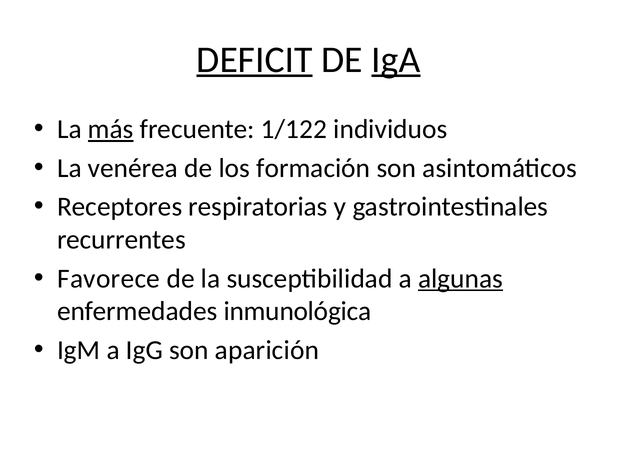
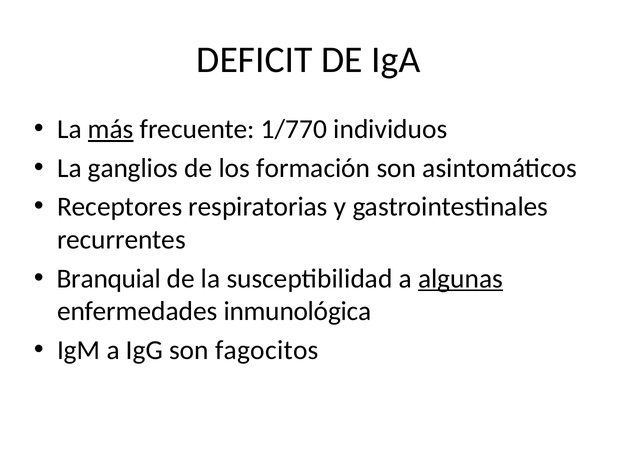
DEFICIT underline: present -> none (255, 60)
IgA underline: present -> none (396, 60)
1/122: 1/122 -> 1/770 (294, 129)
venérea: venérea -> ganglios (133, 168)
Favorece: Favorece -> Branquial (109, 279)
aparición: aparición -> fagocitos (267, 351)
